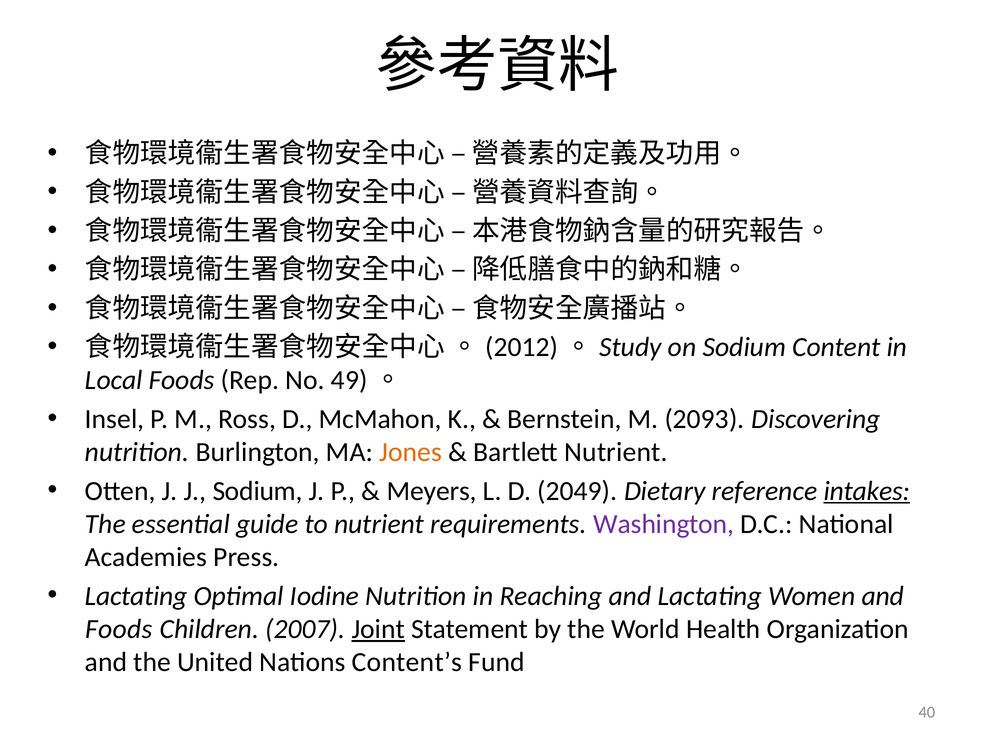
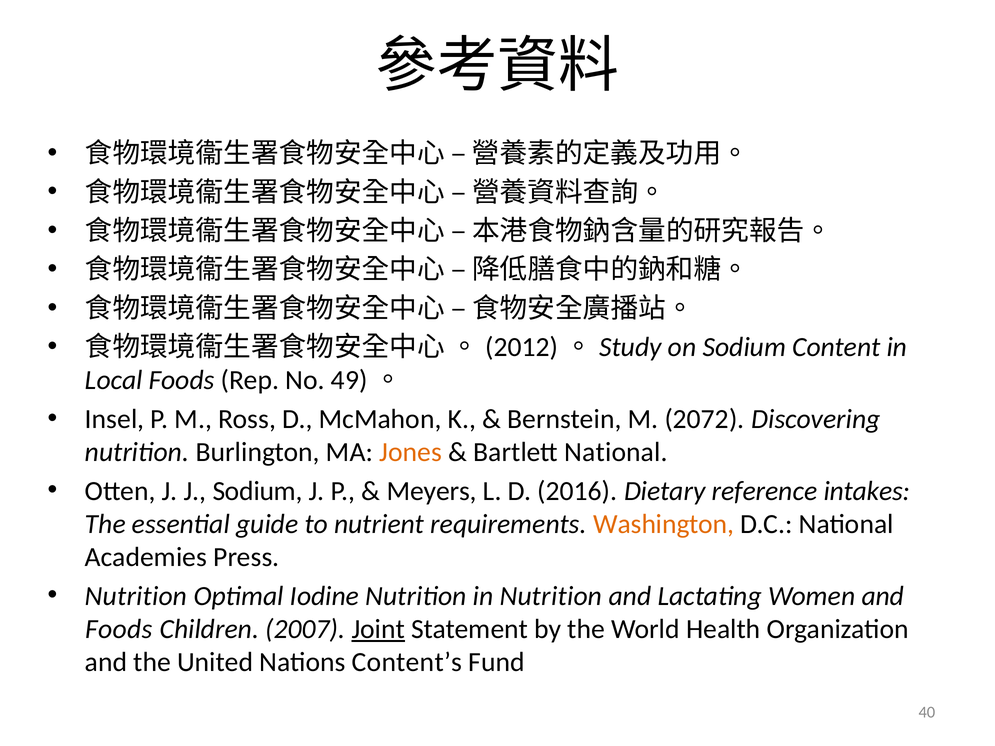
2093: 2093 -> 2072 (704, 419)
Bartlett Nutrient: Nutrient -> National (616, 452)
2049: 2049 -> 2016 (577, 491)
intakes underline: present -> none (867, 491)
Washington colour: purple -> orange (664, 524)
Lactating: Lactating -> Nutrition (136, 596)
in Reaching: Reaching -> Nutrition (551, 596)
